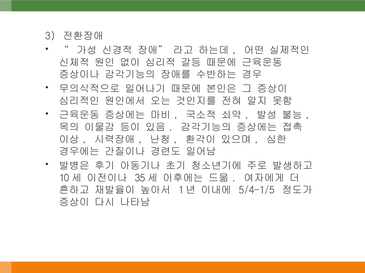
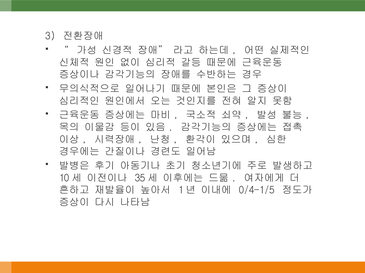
5/4-1/5: 5/4-1/5 -> 0/4-1/5 (257, 191)
